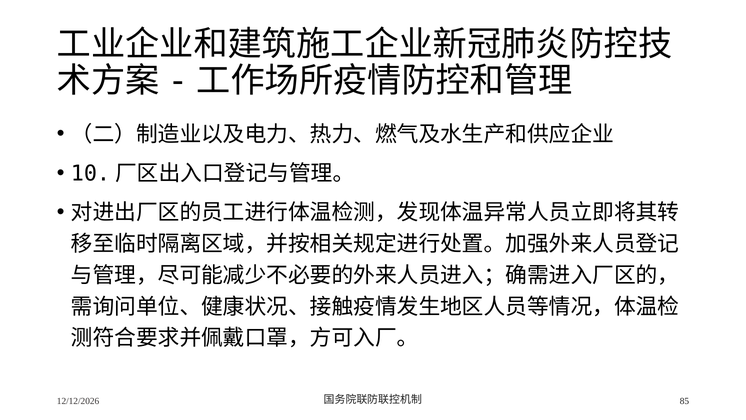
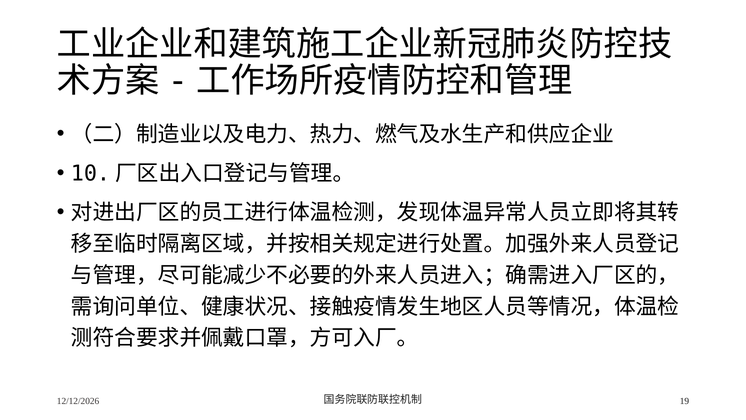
85: 85 -> 19 (684, 401)
